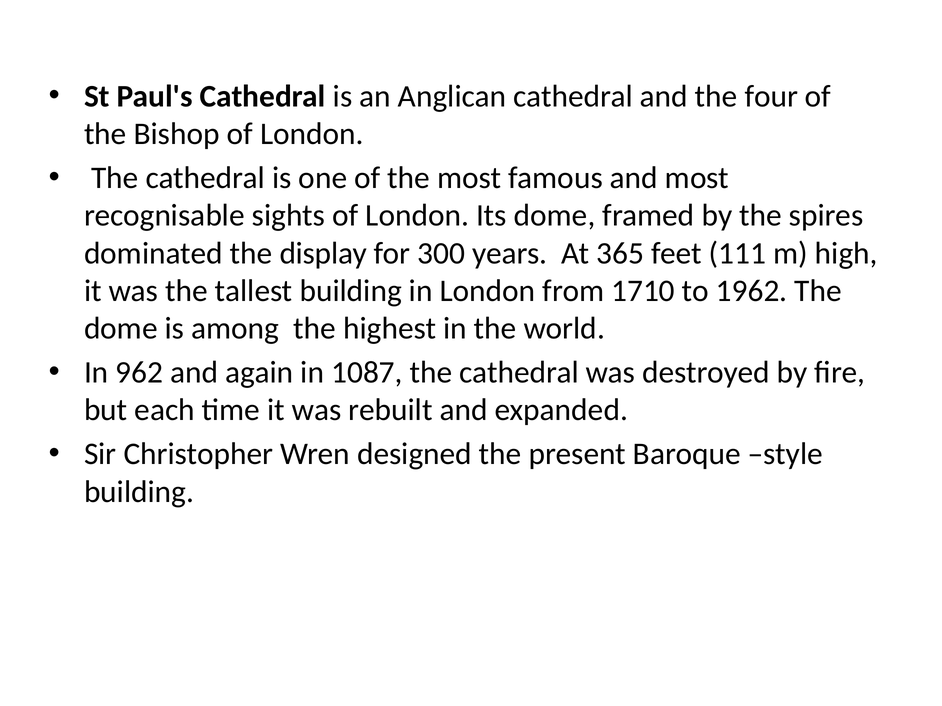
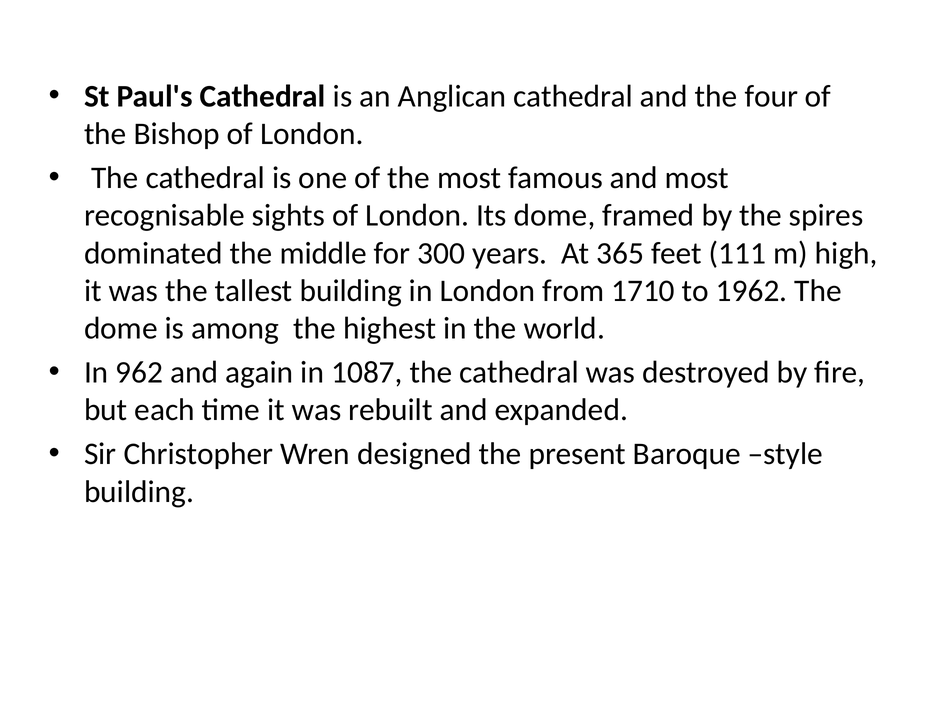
display: display -> middle (323, 253)
